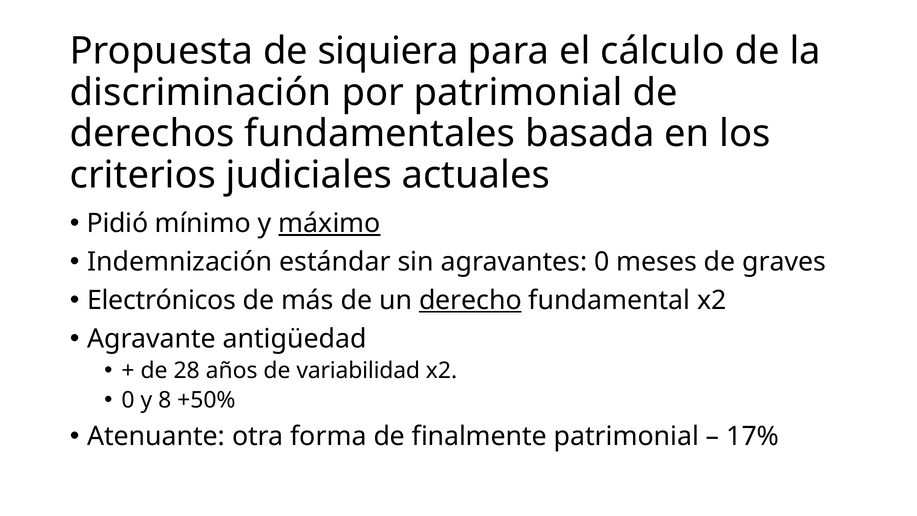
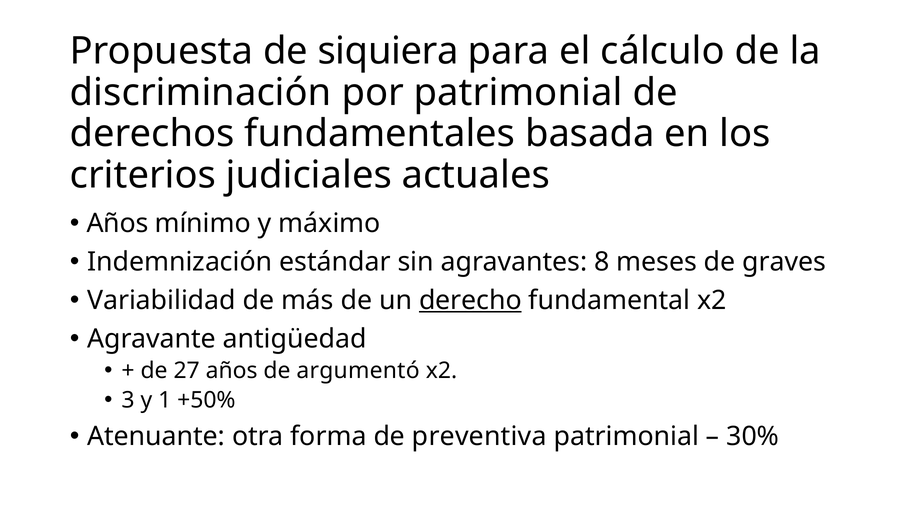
Pidió: Pidió -> Años (118, 223)
máximo underline: present -> none (330, 223)
agravantes 0: 0 -> 8 (602, 262)
Electrónicos: Electrónicos -> Variabilidad (161, 300)
28: 28 -> 27 (187, 370)
variabilidad: variabilidad -> argumentó (358, 370)
0: 0 -> 3 (128, 400)
8: 8 -> 1 (165, 400)
finalmente: finalmente -> preventiva (479, 436)
17%: 17% -> 30% (753, 436)
